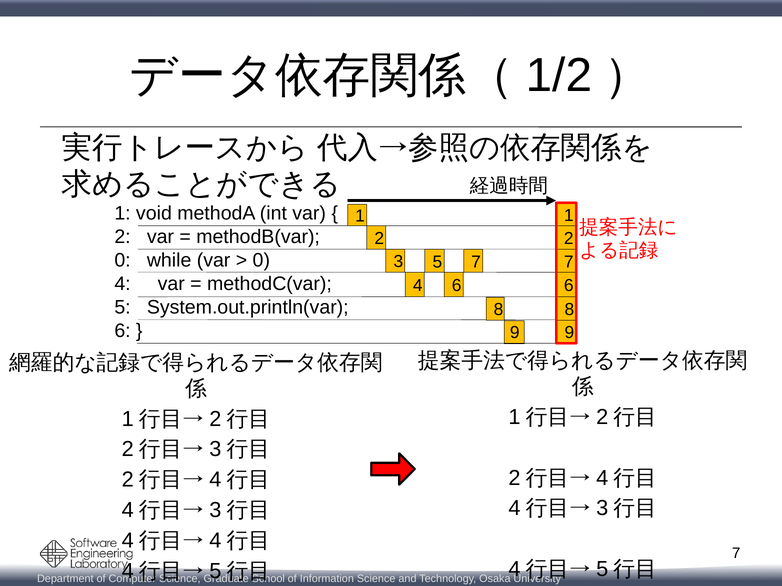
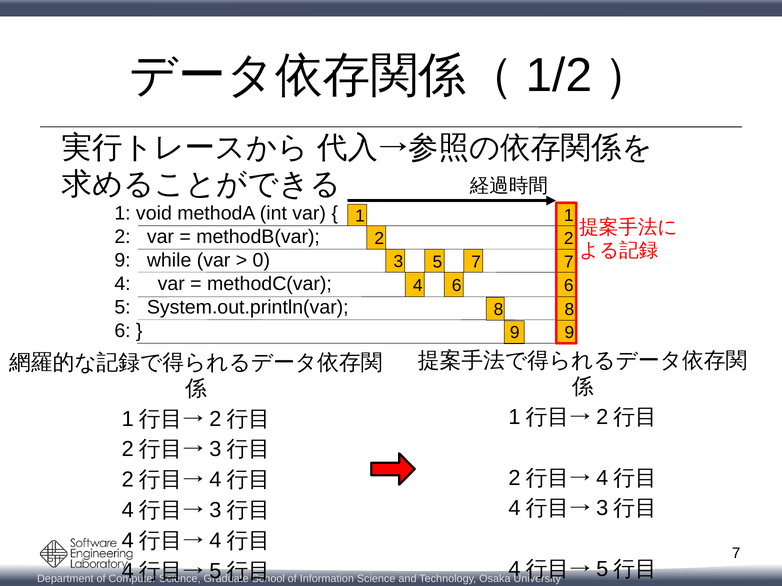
0: 0 -> 9 (123, 261)
